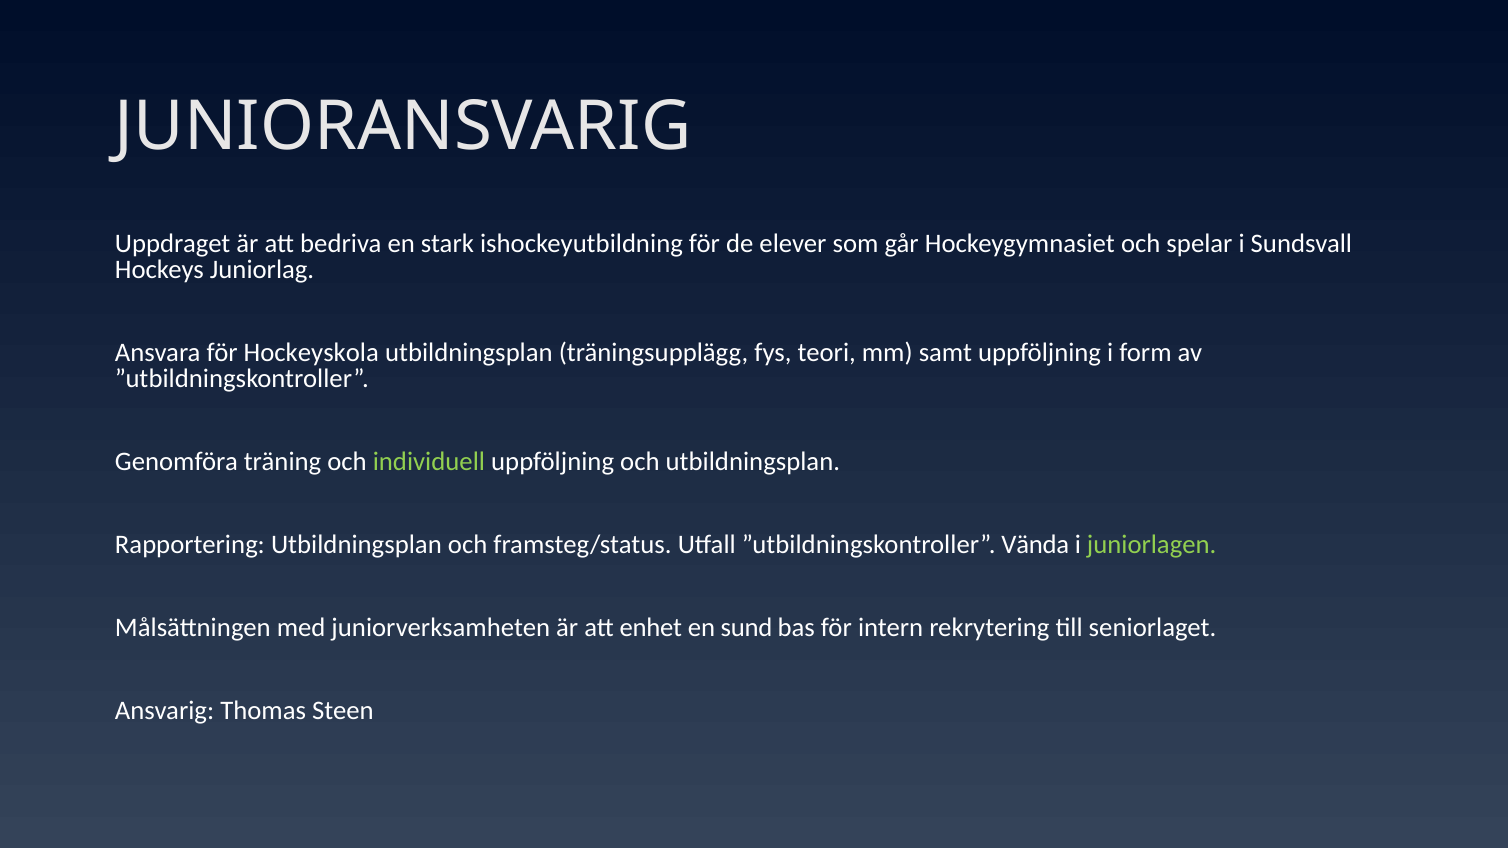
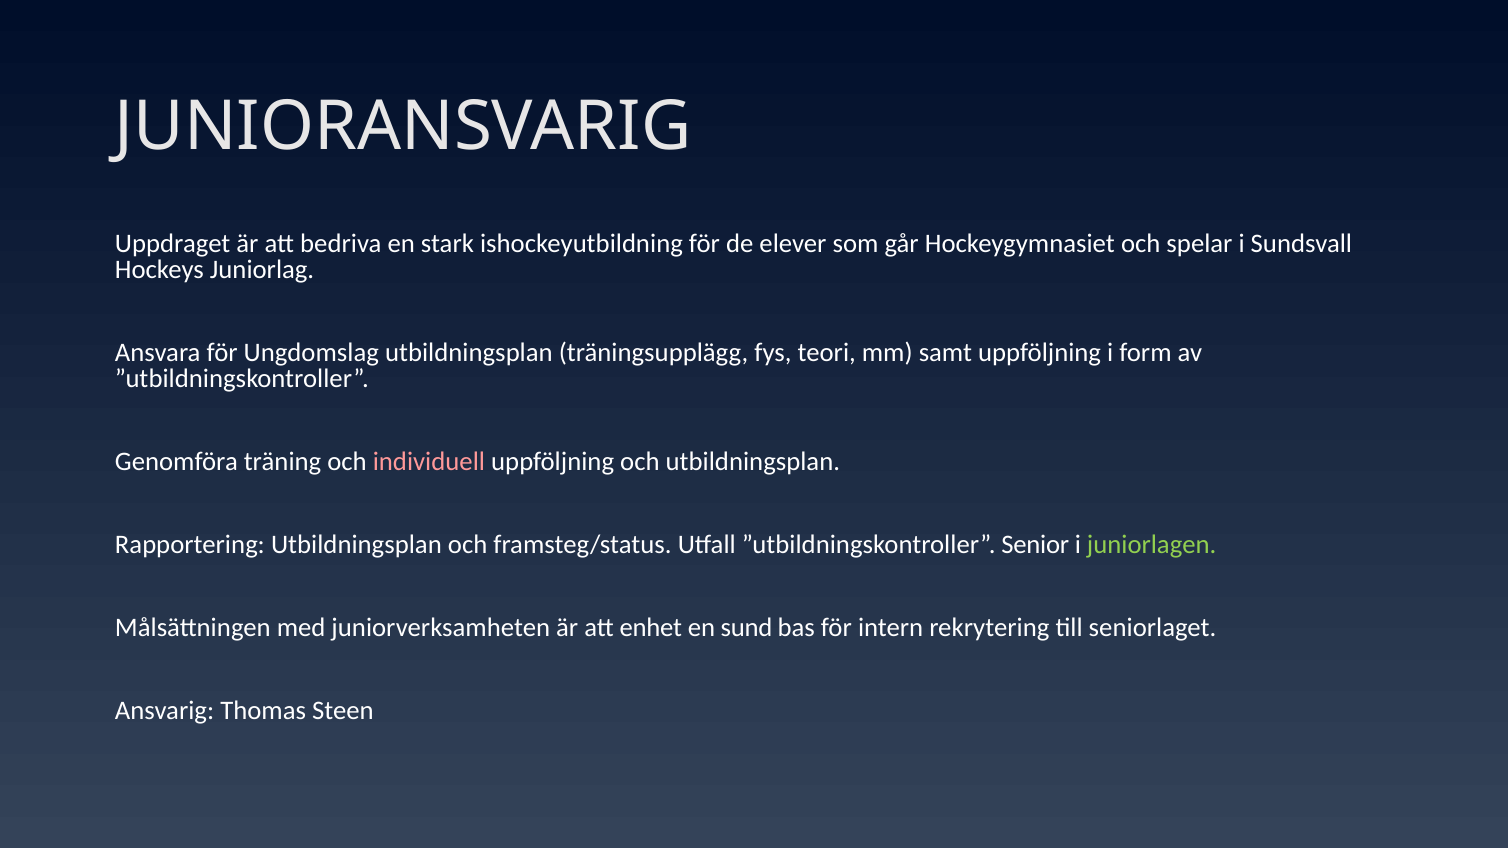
Hockeyskola: Hockeyskola -> Ungdomslag (311, 352)
individuell colour: light green -> pink (429, 461)
Vända: Vända -> Senior (1035, 544)
